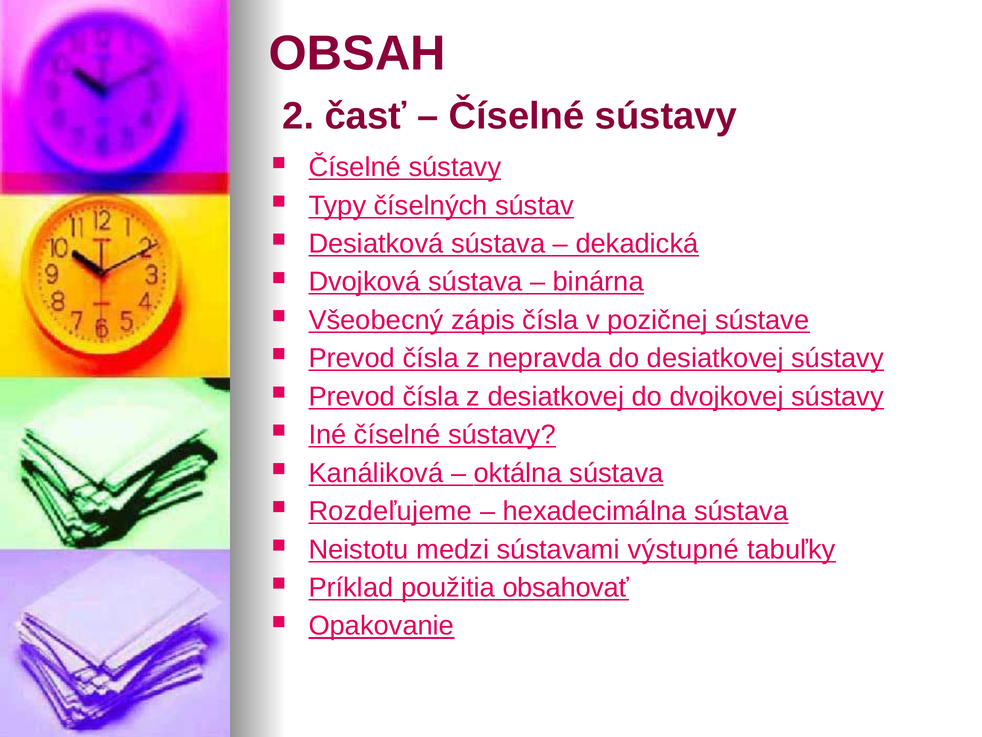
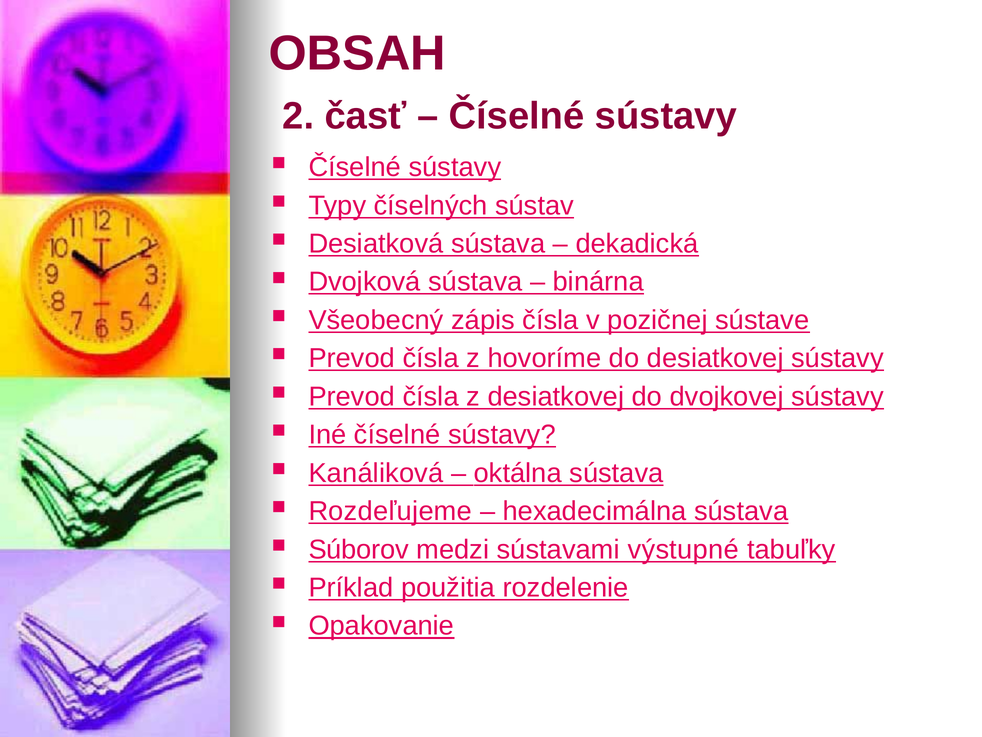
nepravda: nepravda -> hovoríme (545, 358)
Neistotu: Neistotu -> Súborov (359, 549)
obsahovať: obsahovať -> rozdelenie (566, 587)
